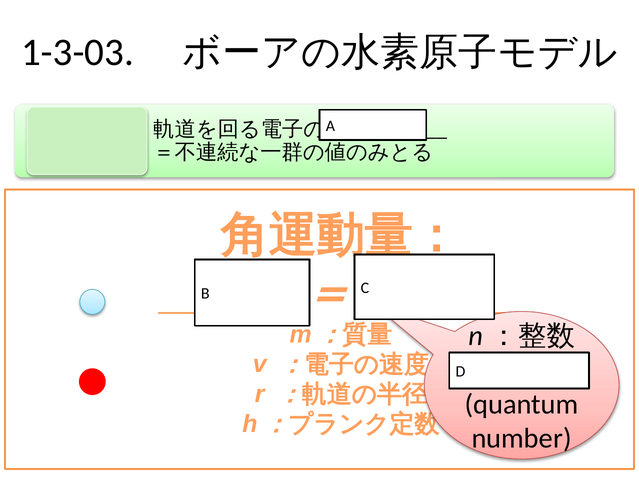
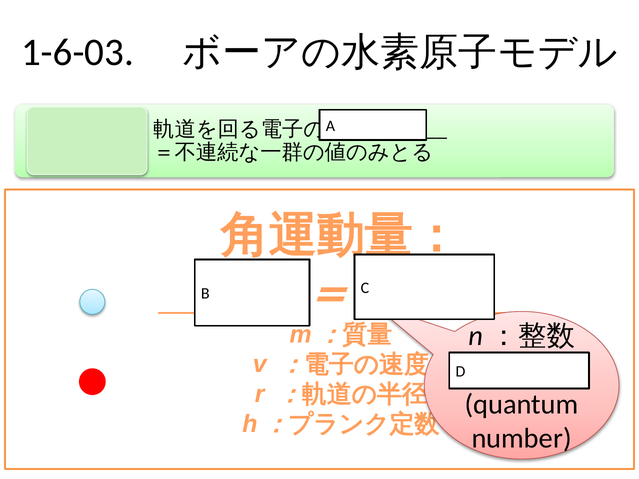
1-3-03: 1-3-03 -> 1-6-03 (77, 52)
